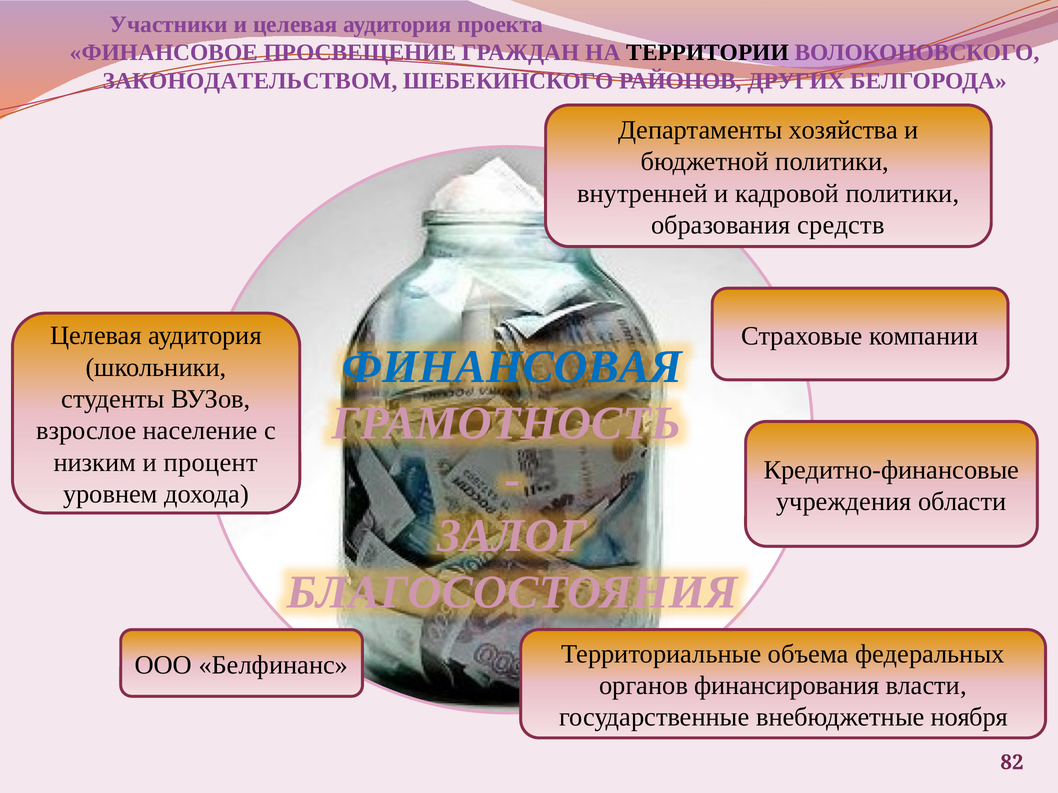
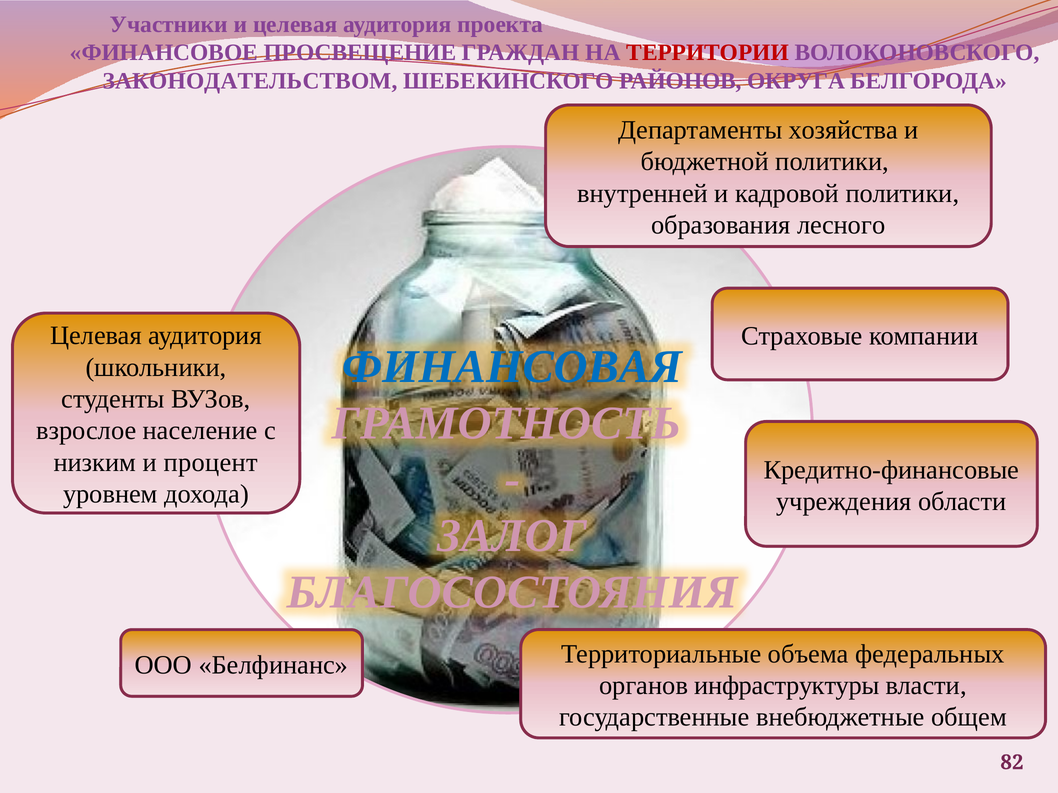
ТЕРРИТОРИИ colour: black -> red (708, 53)
ДРУГИХ: ДРУГИХ -> ОКРУГА (796, 81)
средств: средств -> лесного (841, 225)
финансирования: финансирования -> инфраструктуры (787, 686)
ноября: ноября -> общем (969, 718)
